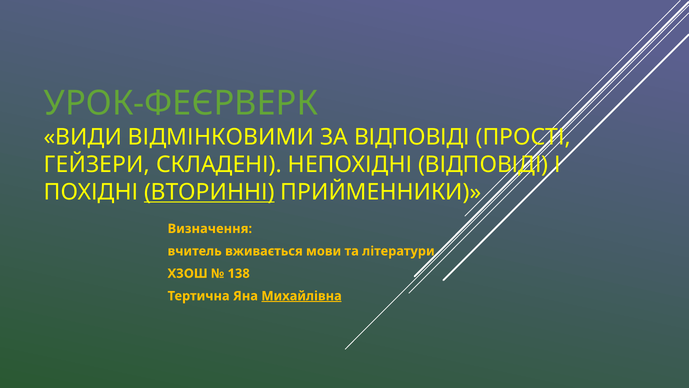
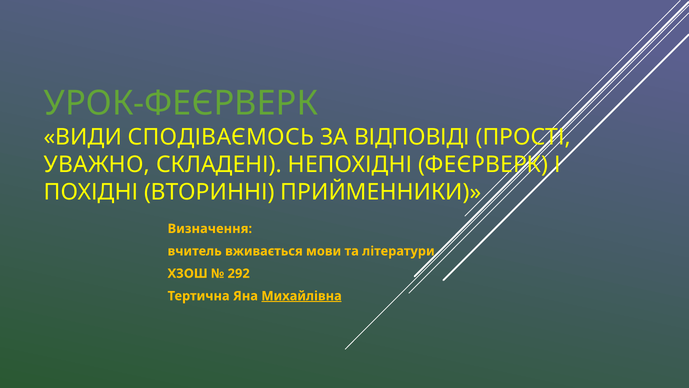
ВІДМІНКОВИМИ: ВІДМІНКОВИМИ -> СПОДІВАЄМОСЬ (221, 137)
ГЕЙЗЕРИ: ГЕЙЗЕРИ -> УВАЖНО (97, 164)
НЕПОХІДНІ ВІДПОВІДІ: ВІДПОВІДІ -> ФЕЄРВЕРК (483, 164)
ВТОРИННІ underline: present -> none (209, 192)
138: 138 -> 292 (239, 273)
